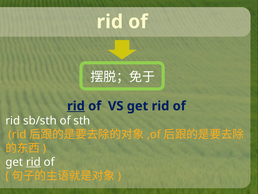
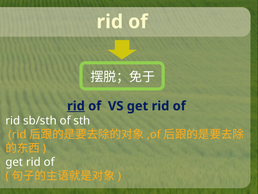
rid underline: present -> none (33, 162)
